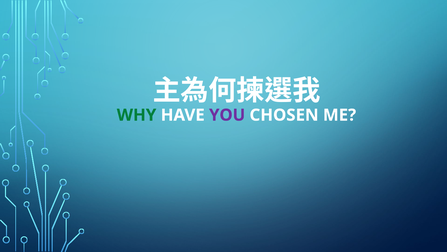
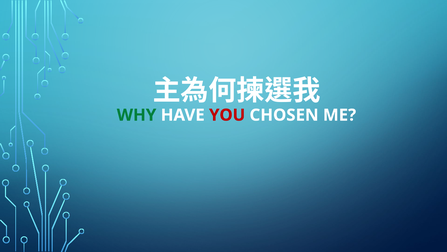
YOU colour: purple -> red (227, 115)
